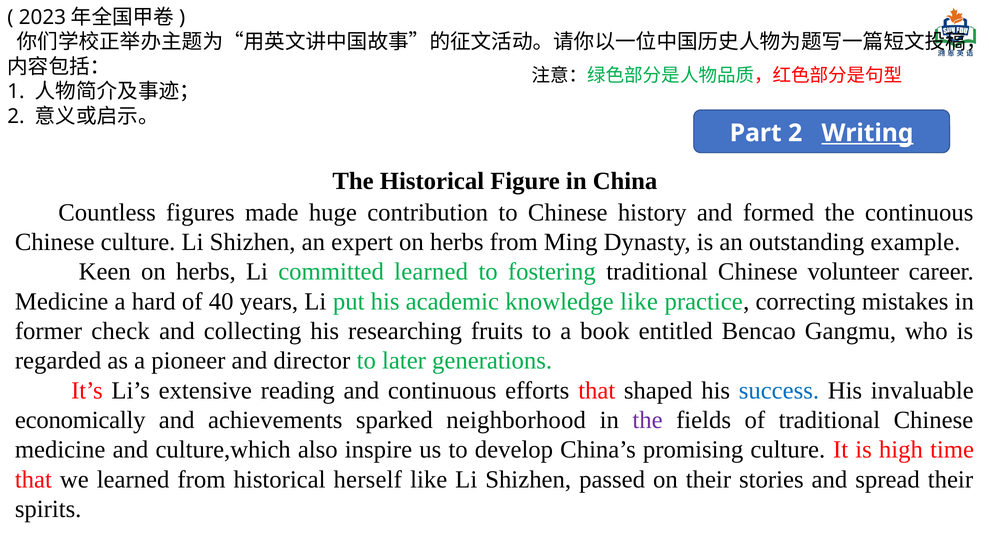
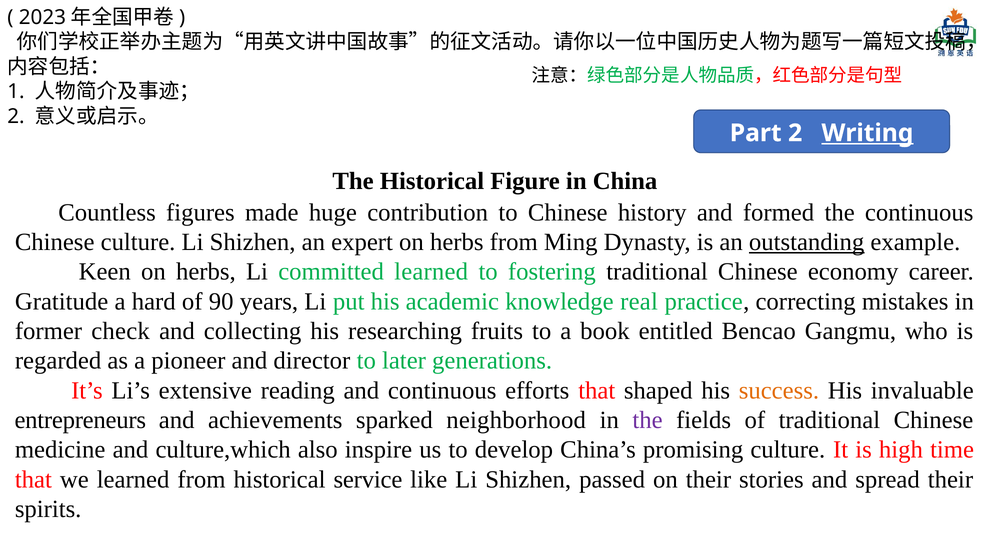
outstanding underline: none -> present (807, 242)
volunteer: volunteer -> economy (853, 272)
Medicine: Medicine -> Gratitude (62, 302)
40: 40 -> 90 (221, 302)
knowledge like: like -> real (639, 302)
success colour: blue -> orange (779, 391)
economically: economically -> entrepreneurs (80, 420)
herself: herself -> service (368, 480)
